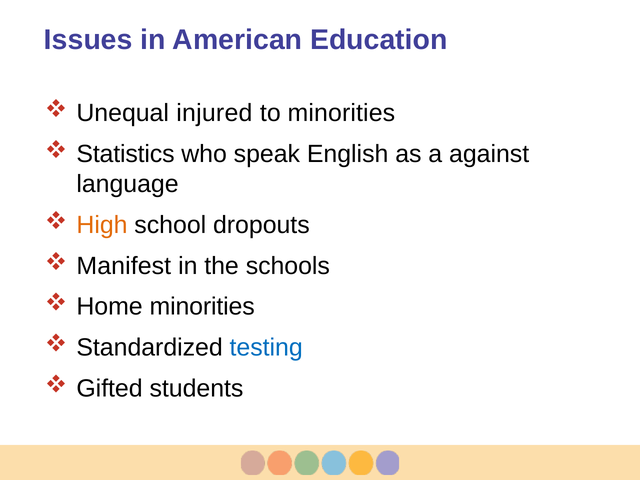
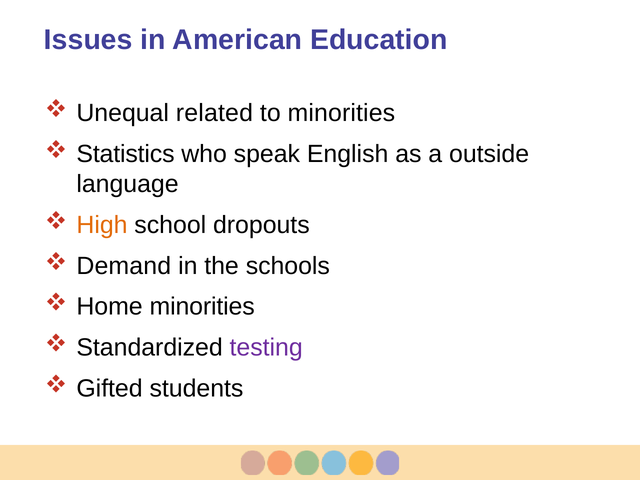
injured: injured -> related (214, 113)
against: against -> outside (489, 154)
Manifest: Manifest -> Demand (124, 266)
testing colour: blue -> purple (266, 348)
